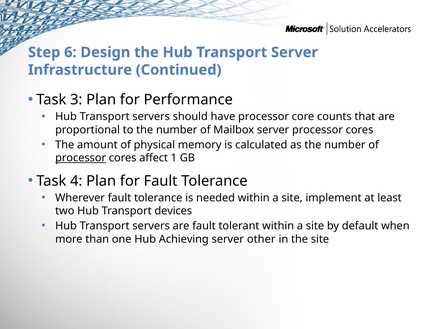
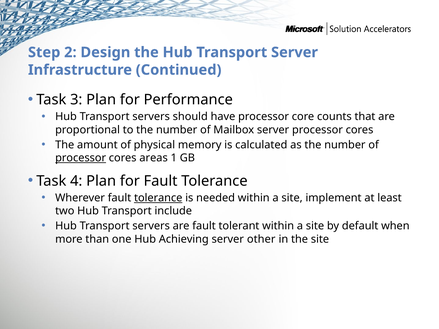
6: 6 -> 2 (70, 52)
affect: affect -> areas (154, 158)
tolerance underline: none -> present (158, 198)
devices: devices -> include (173, 211)
